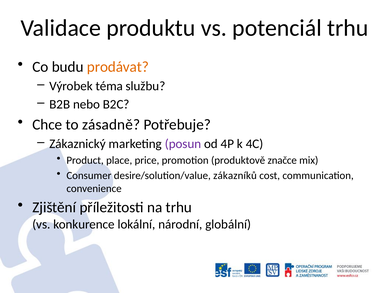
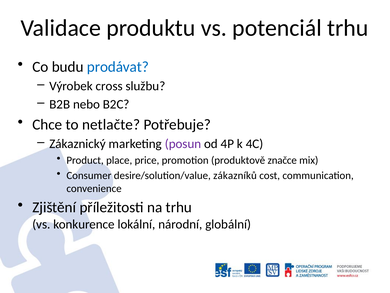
prodávat colour: orange -> blue (118, 67)
téma: téma -> cross (109, 86)
zásadně: zásadně -> netlačte (111, 124)
